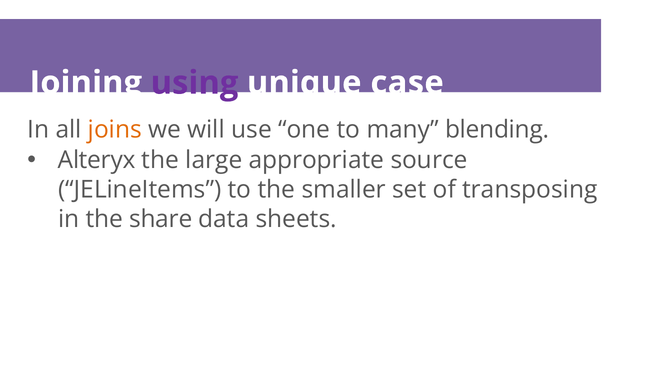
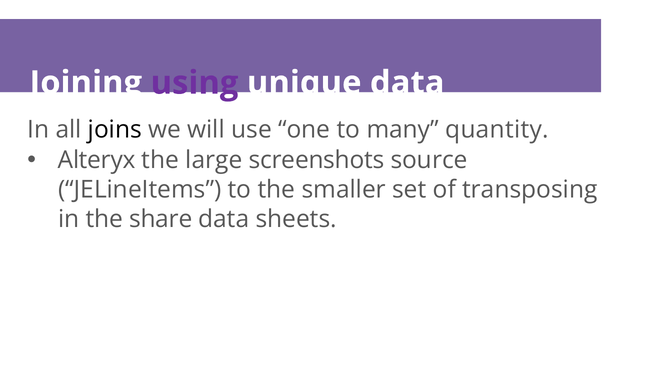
unique case: case -> data (407, 83)
joins colour: orange -> black (115, 130)
blending: blending -> quantity (497, 130)
appropriate: appropriate -> screenshots (317, 160)
